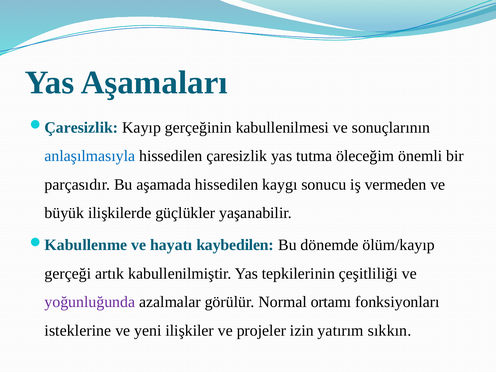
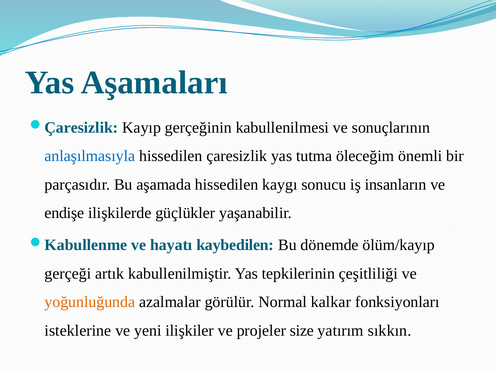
vermeden: vermeden -> insanların (396, 185)
büyük: büyük -> endişe (64, 213)
yoğunluğunda colour: purple -> orange (90, 302)
ortamı: ortamı -> kalkar (331, 302)
izin: izin -> size (302, 331)
